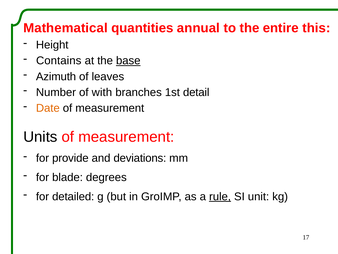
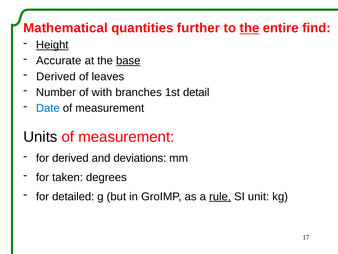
annual: annual -> further (198, 28)
the underline: none -> present (249, 28)
this: this -> find (316, 28)
Height underline: none -> present (52, 45)
Contains: Contains -> Accurate (59, 61)
Azimuth: Azimuth -> Derived (56, 76)
Date colour: orange -> blue (48, 108)
for provide: provide -> derived (70, 158)
blade: blade -> taken (68, 177)
